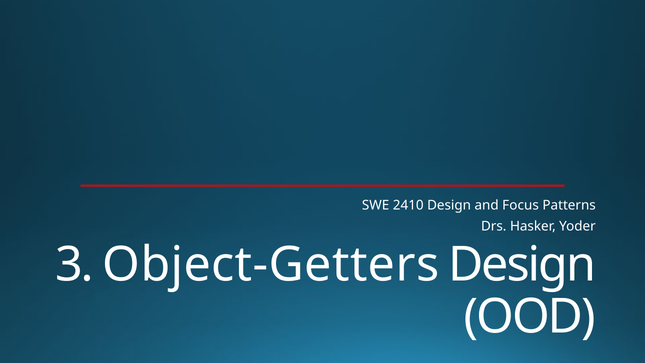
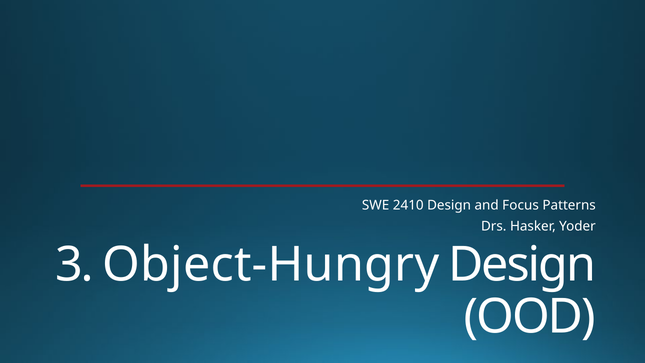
Object-Getters: Object-Getters -> Object-Hungry (271, 264)
